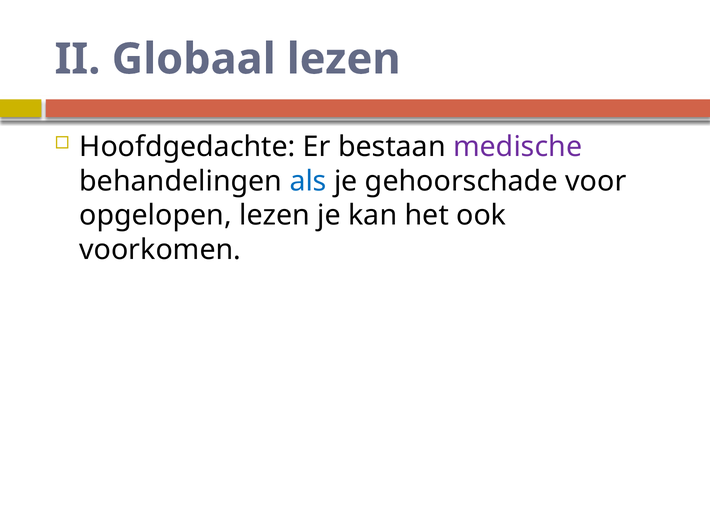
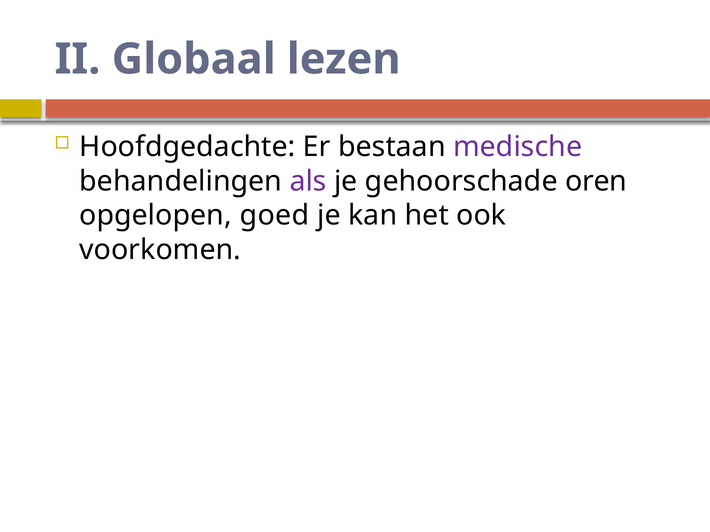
als colour: blue -> purple (308, 181)
voor: voor -> oren (596, 181)
opgelopen lezen: lezen -> goed (274, 216)
